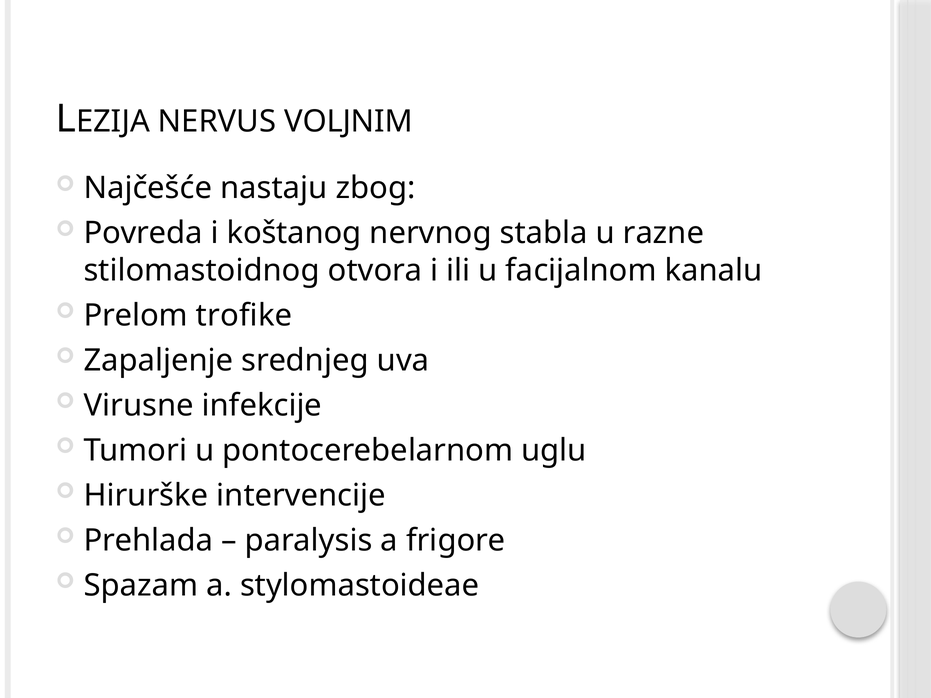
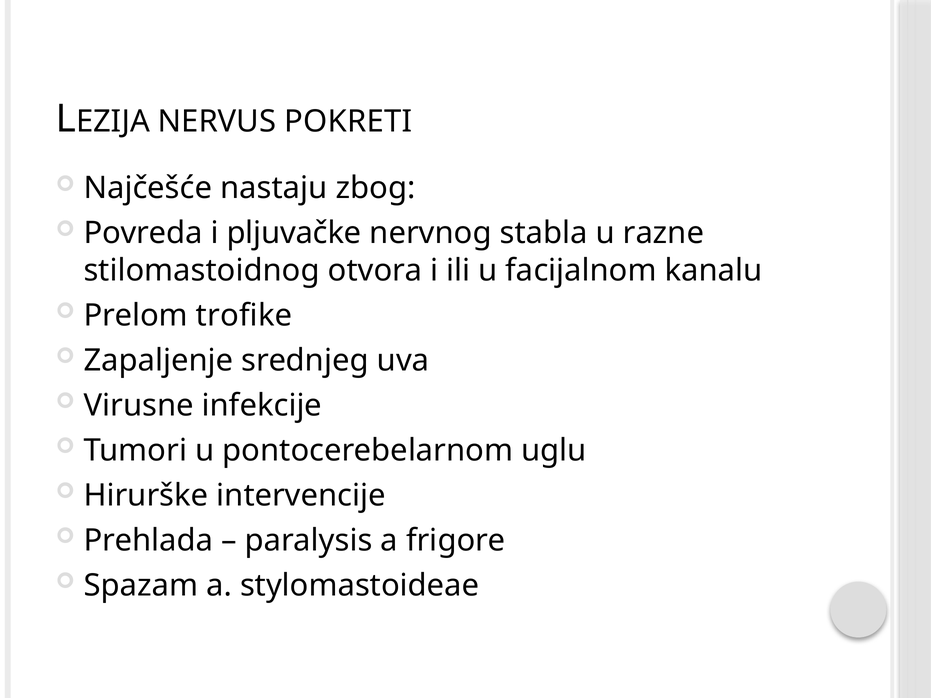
VOLJNIM: VOLJNIM -> POKRETI (348, 122)
koštanog: koštanog -> pljuvačke (294, 233)
